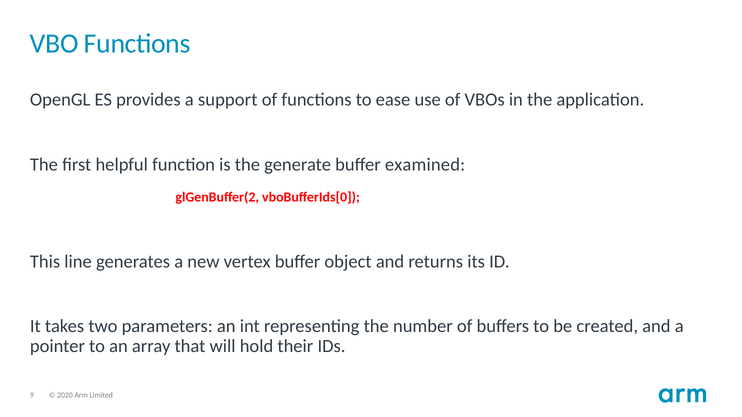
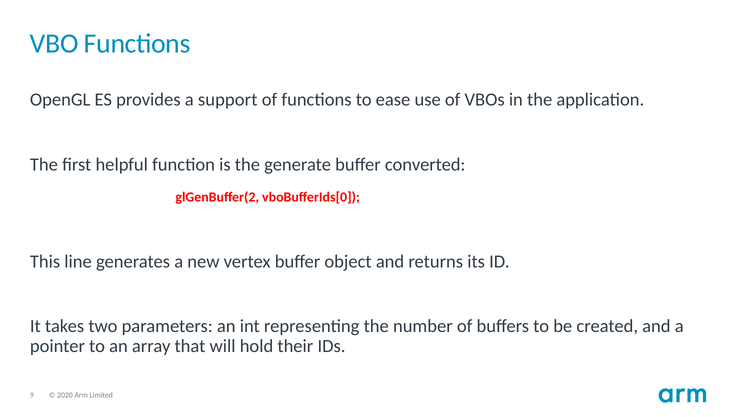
examined: examined -> converted (425, 165)
